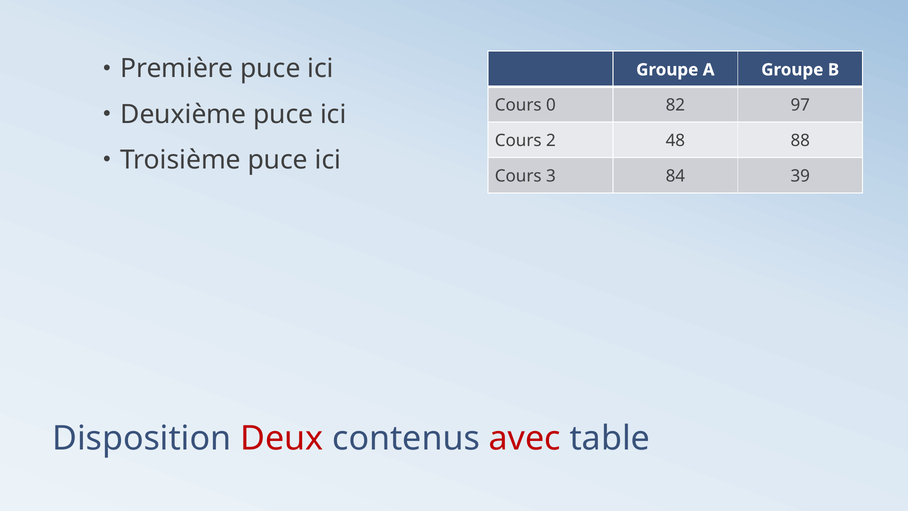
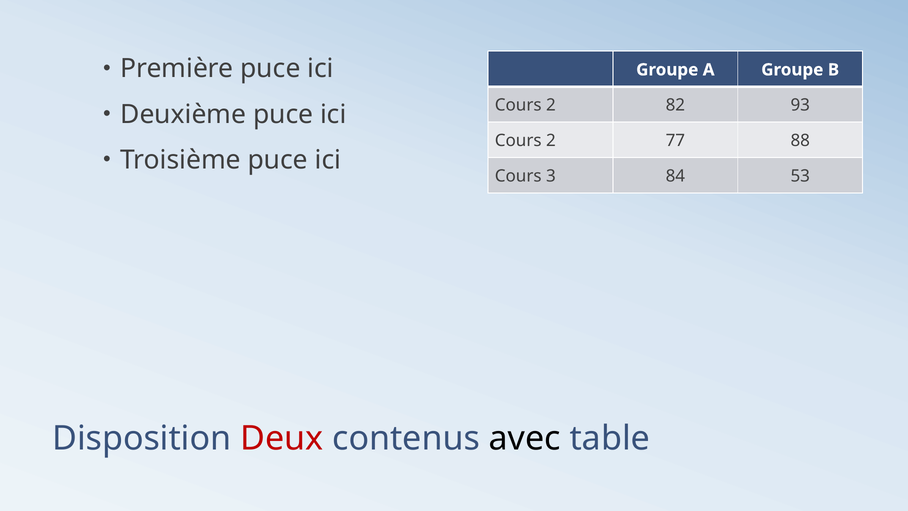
0: 0 -> 2 (551, 105)
97: 97 -> 93 (800, 105)
48: 48 -> 77 (675, 141)
39: 39 -> 53 (800, 176)
avec colour: red -> black (525, 439)
